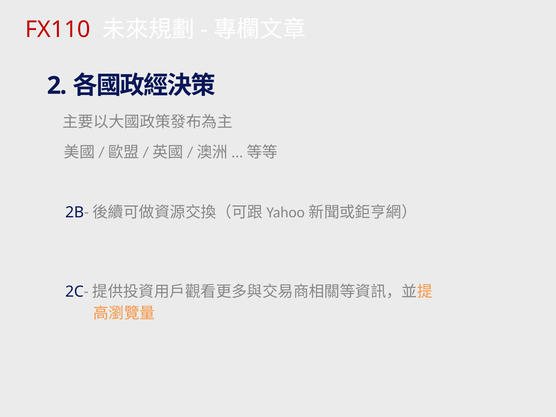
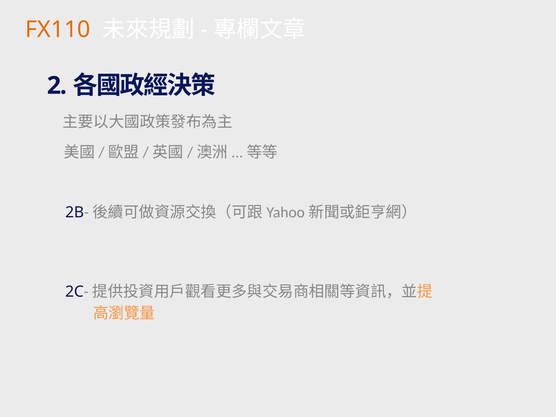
FX110 colour: red -> orange (58, 30)
